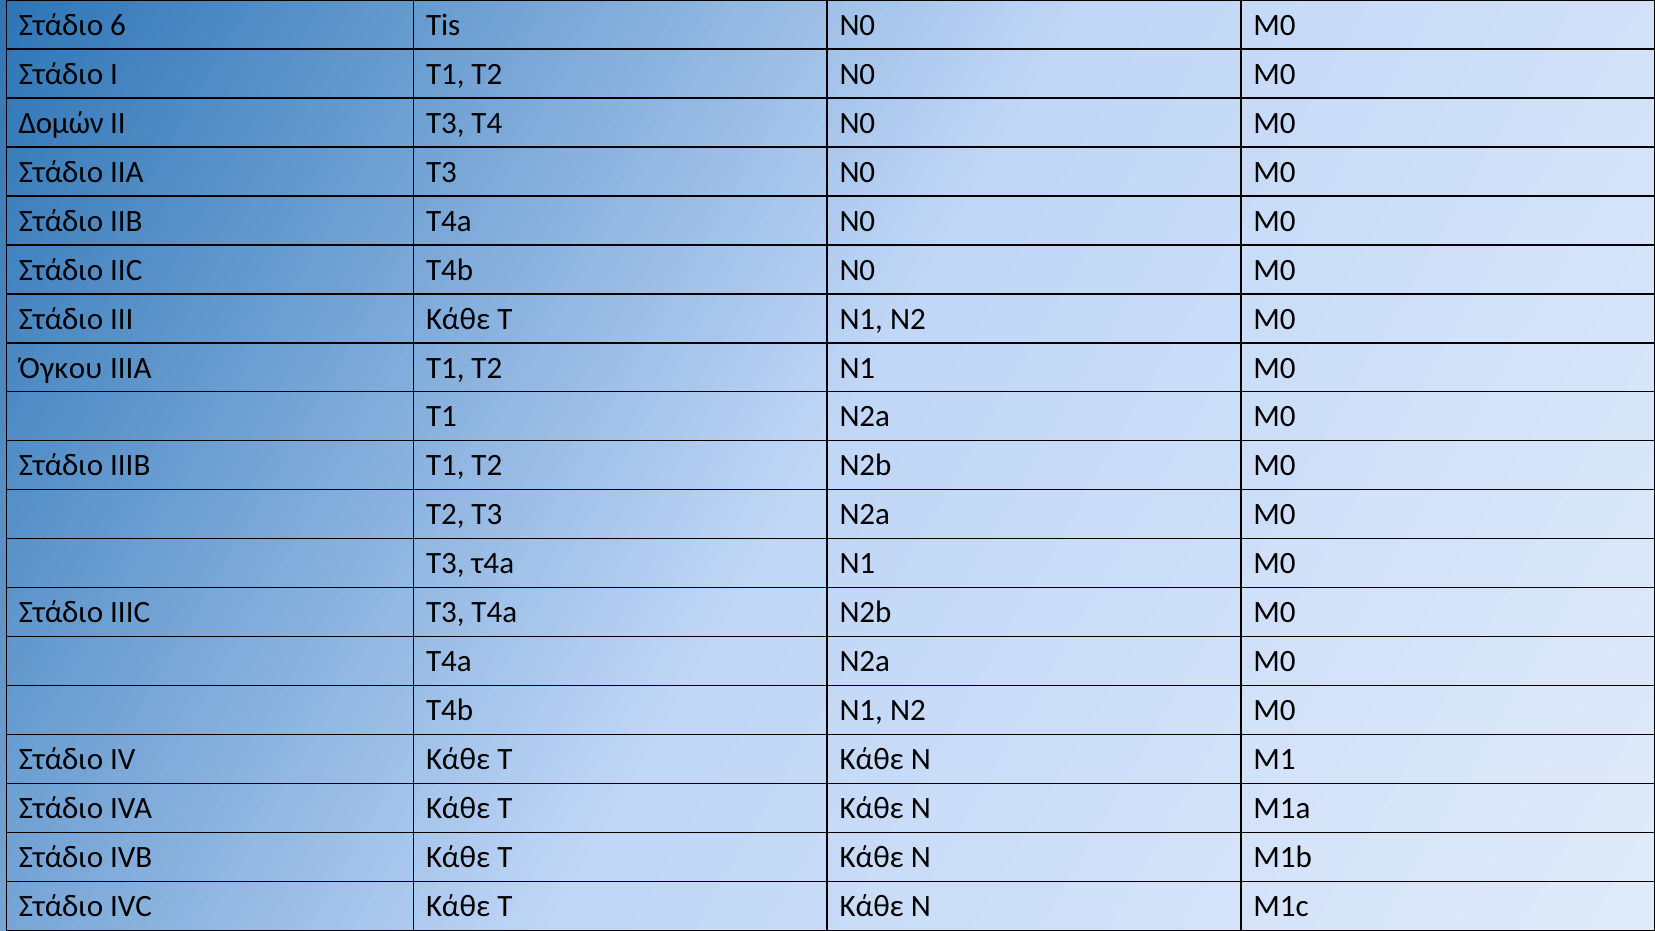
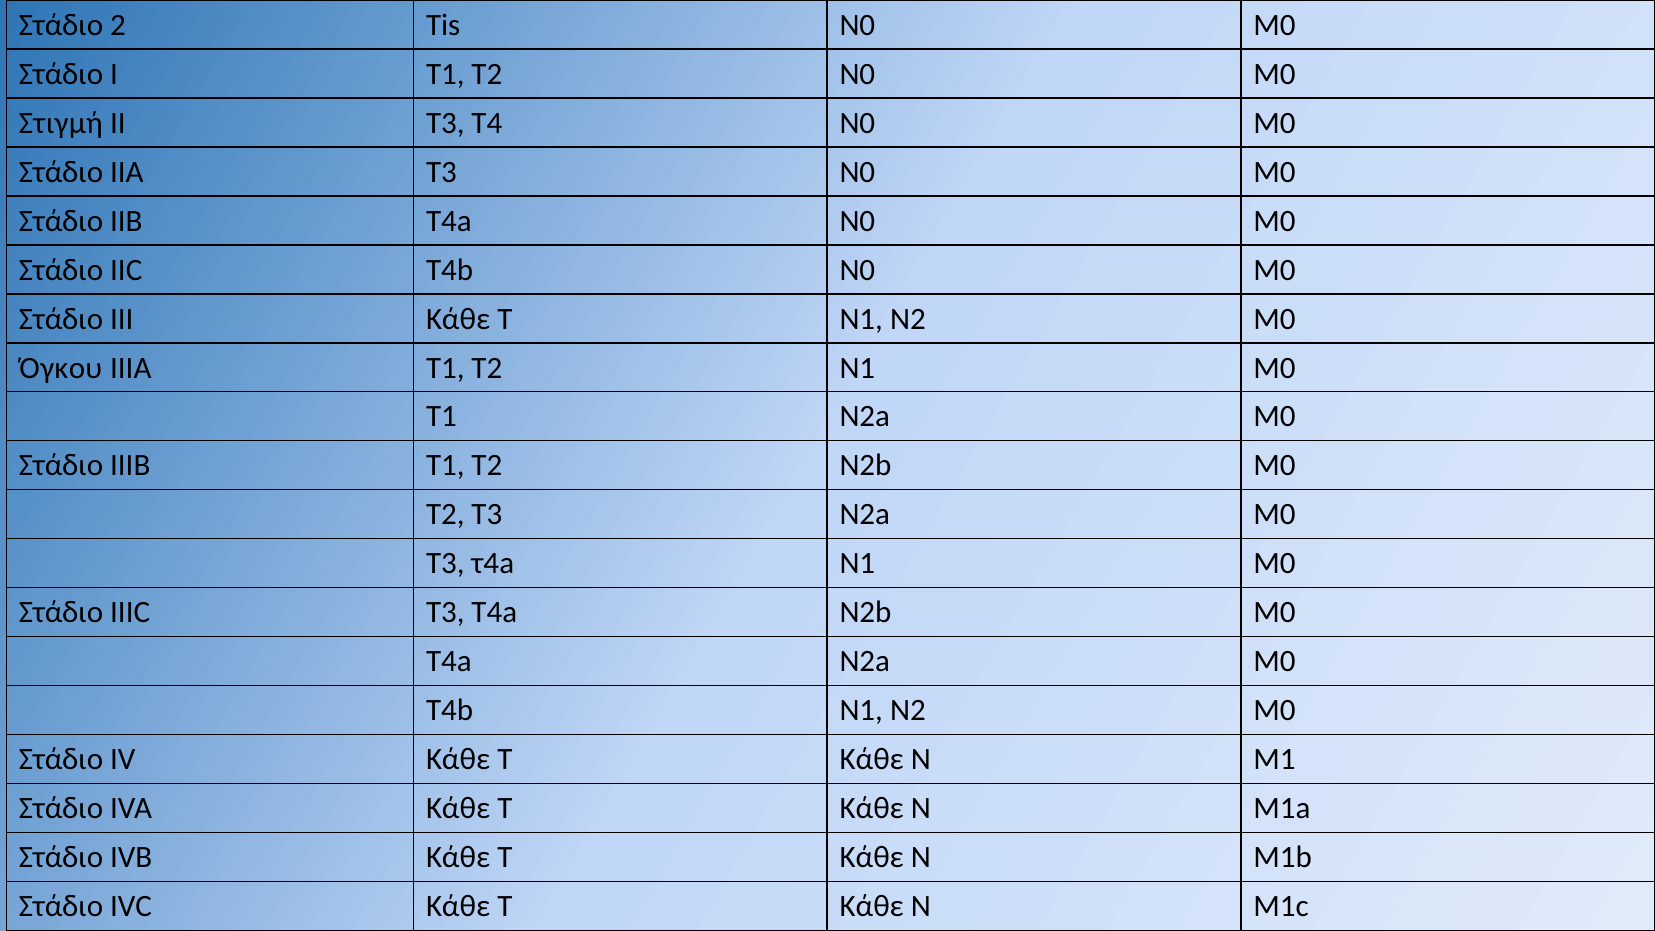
6: 6 -> 2 (118, 25)
Δομών: Δομών -> Στιγμή (61, 123)
